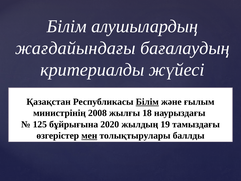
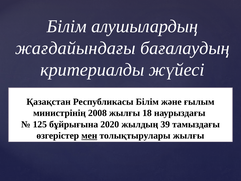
Білім underline: present -> none (147, 102)
19: 19 -> 39 (165, 124)
толықтырулары баллды: баллды -> жылғы (189, 135)
